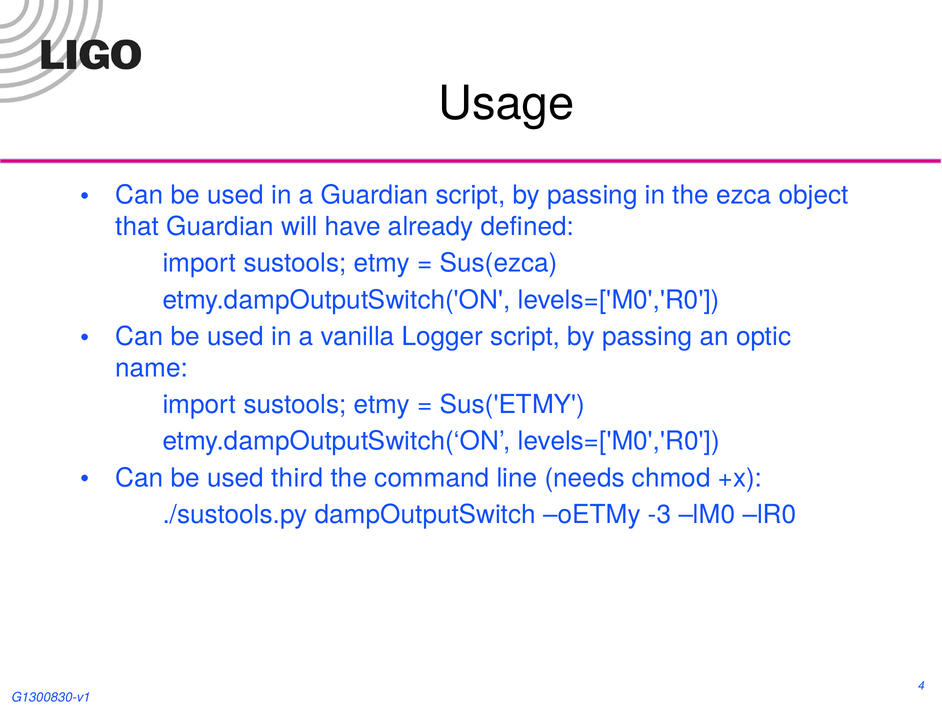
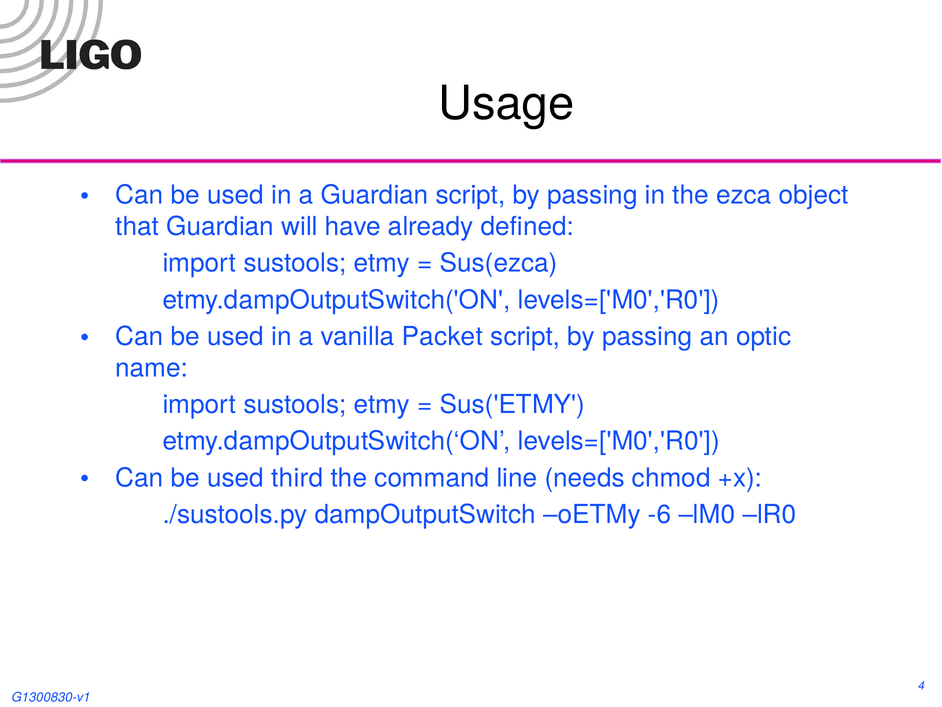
Logger: Logger -> Packet (442, 336)
-3: -3 -> -6 (660, 514)
